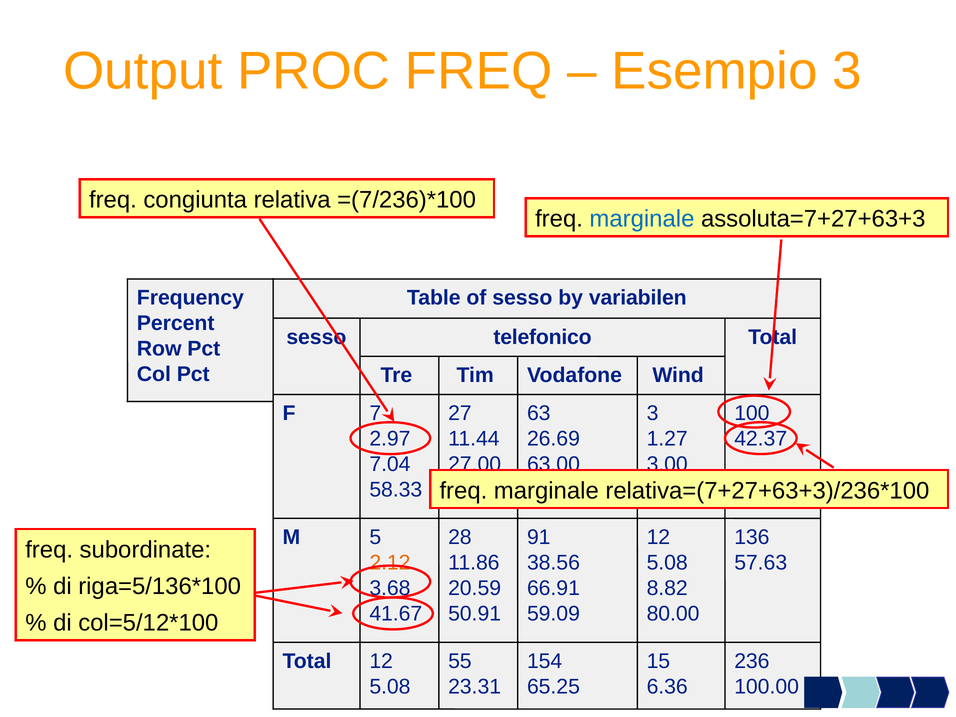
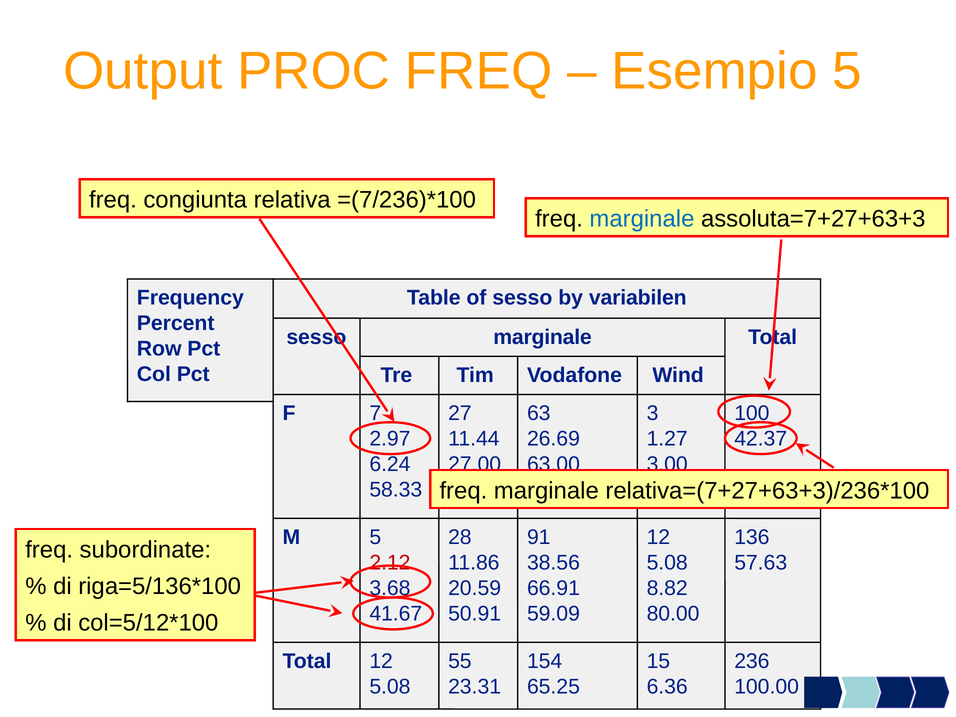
Esempio 3: 3 -> 5 (847, 71)
telefonico: telefonico -> marginale (543, 337)
7.04: 7.04 -> 6.24 (390, 464)
2.12 colour: orange -> red (390, 563)
